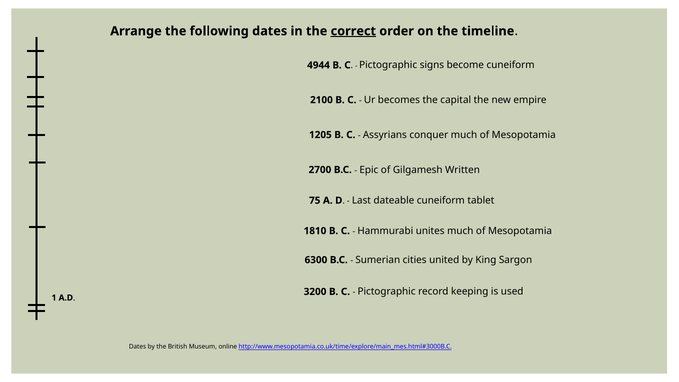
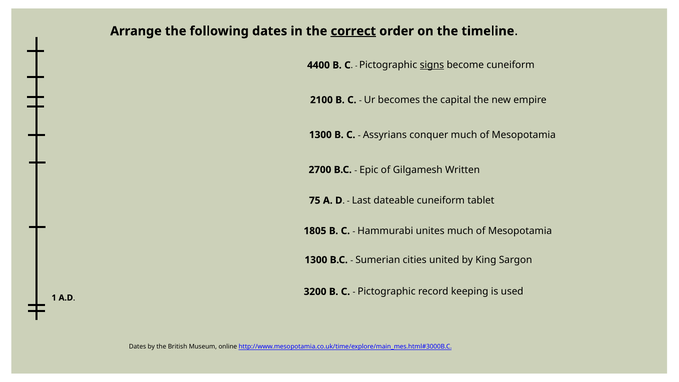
4944: 4944 -> 4400 (318, 65)
signs underline: none -> present (432, 65)
1205: 1205 -> 1300 (320, 135)
1810: 1810 -> 1805 (315, 231)
6300: 6300 -> 1300 (316, 260)
